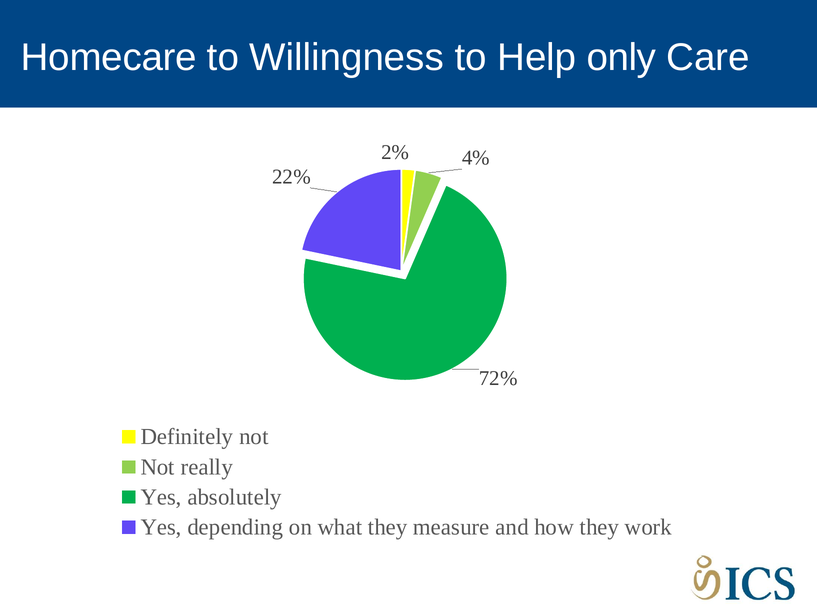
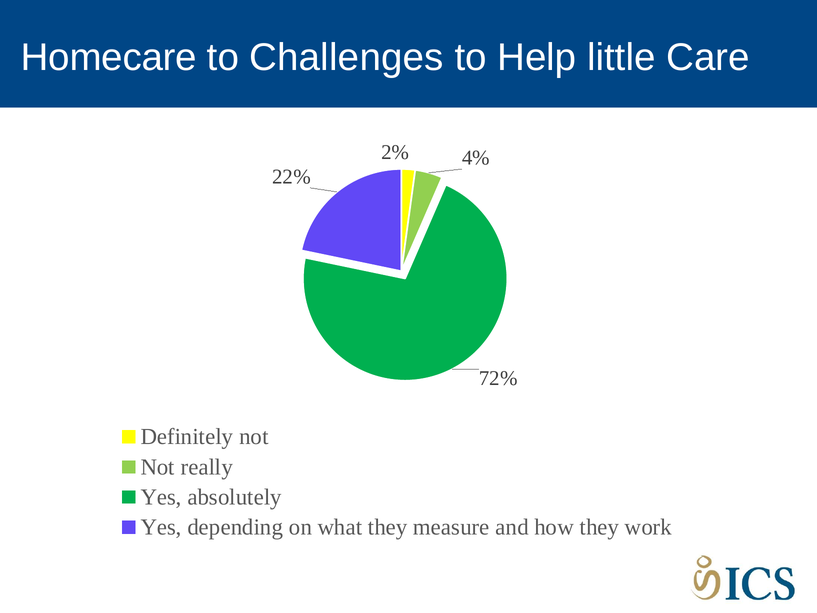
Willingness: Willingness -> Challenges (346, 57)
only: only -> little (621, 57)
